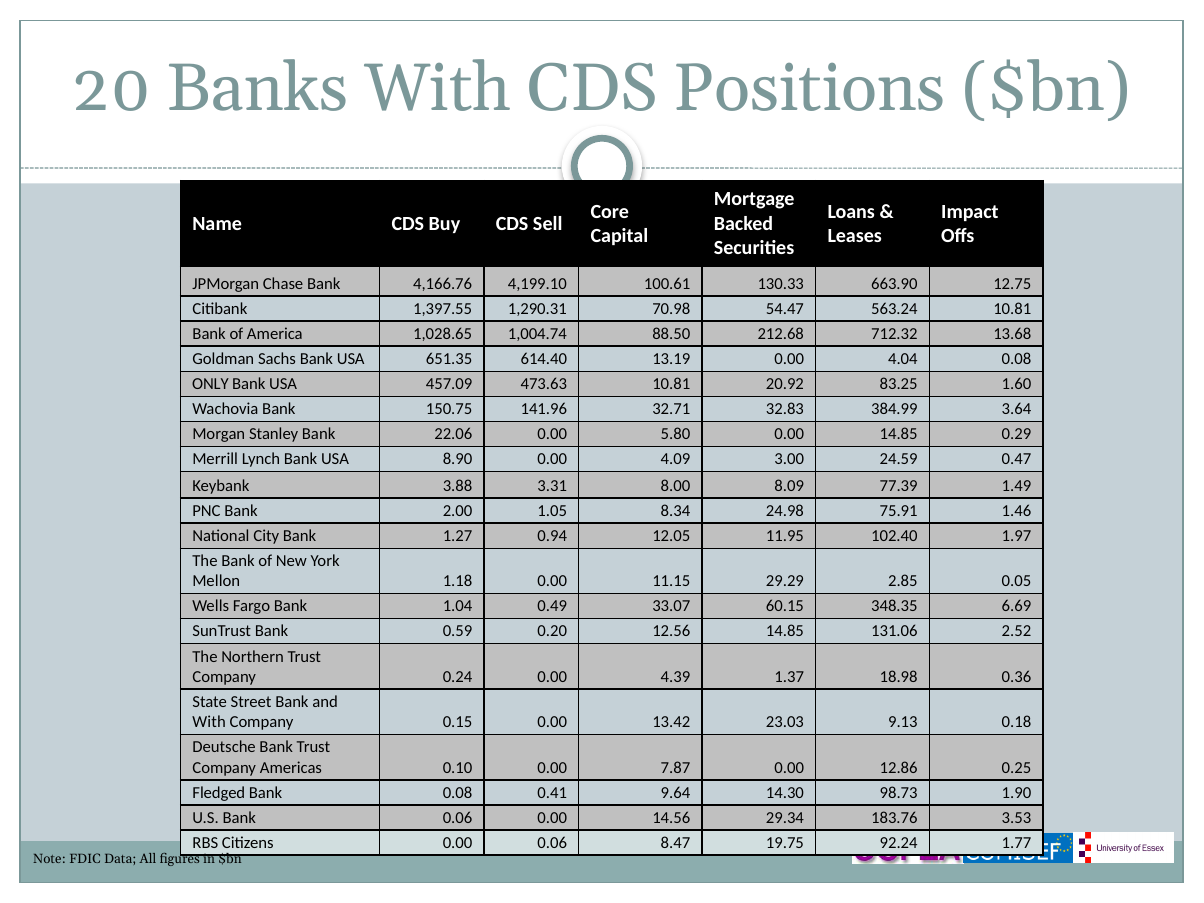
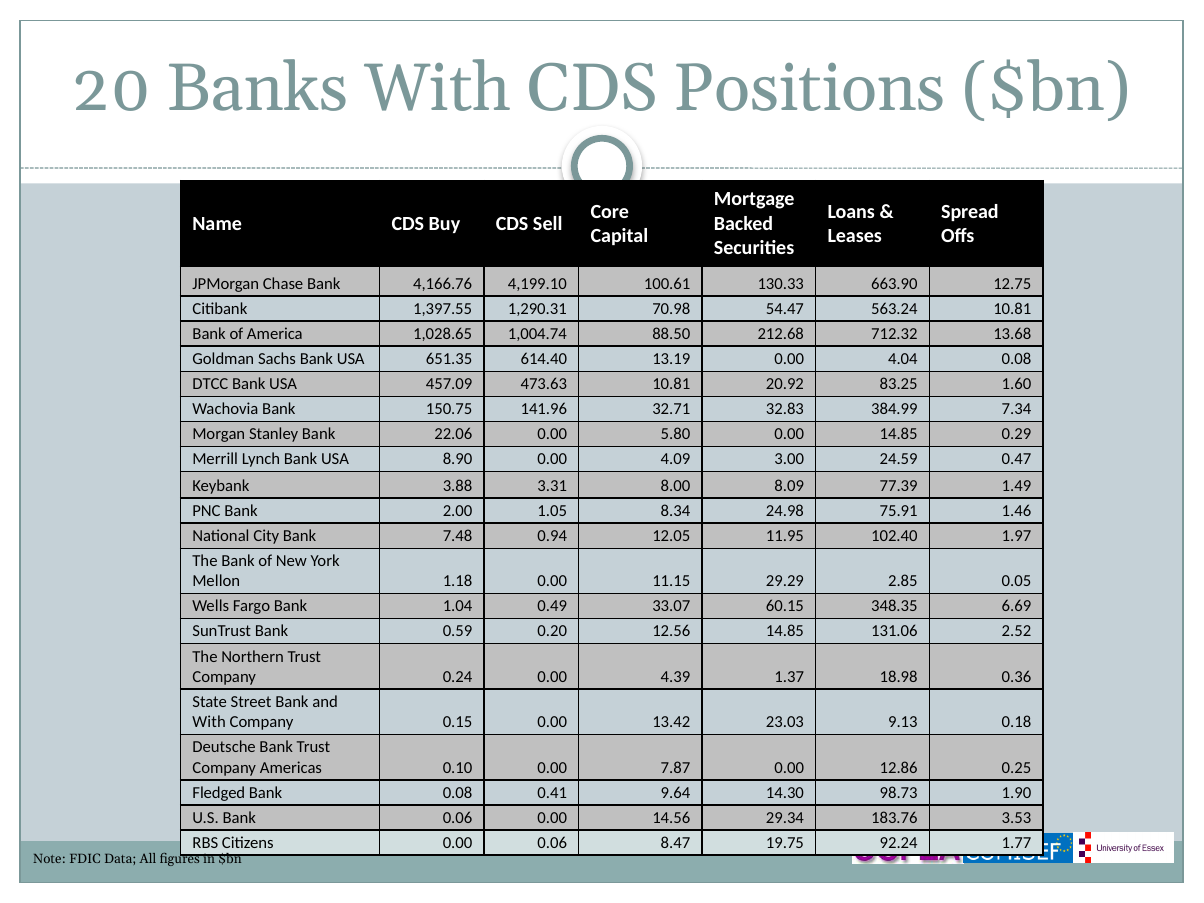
Impact: Impact -> Spread (970, 211)
ONLY: ONLY -> DTCC (210, 384)
3.64: 3.64 -> 7.34 (1017, 409)
1.27: 1.27 -> 7.48 (458, 536)
